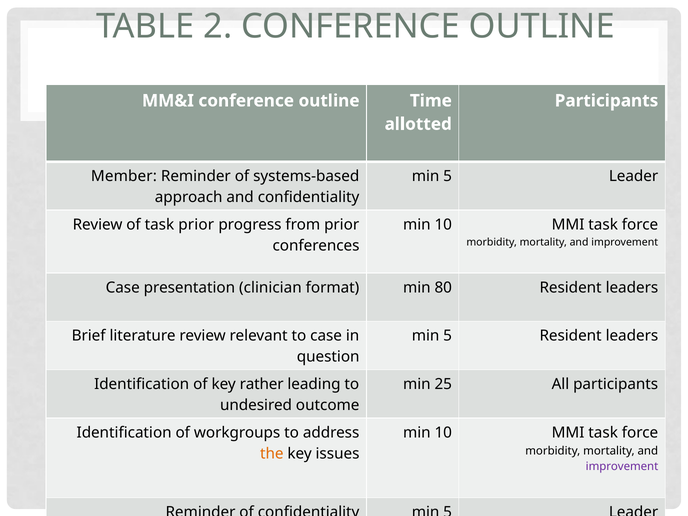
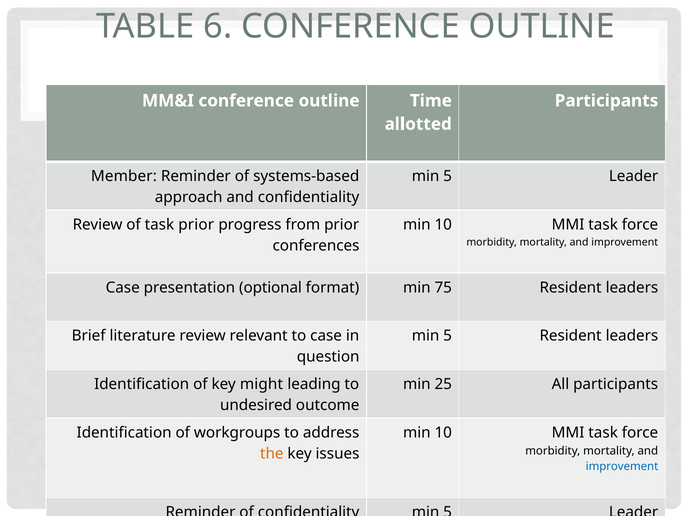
2: 2 -> 6 (218, 27)
clinician: clinician -> optional (270, 288)
80: 80 -> 75 (443, 288)
rather: rather -> might (261, 384)
improvement colour: purple -> blue (622, 466)
